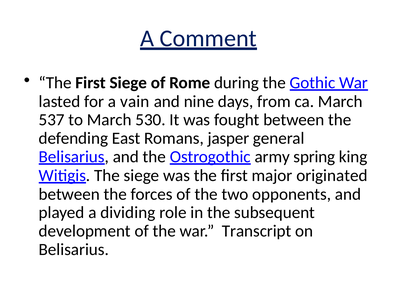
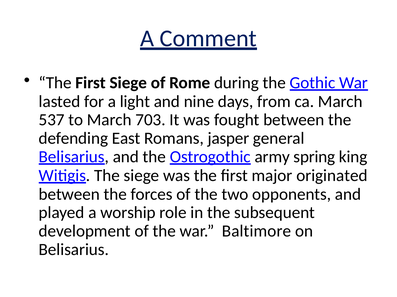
vain: vain -> light (135, 102)
530: 530 -> 703 (151, 120)
dividing: dividing -> worship (128, 213)
Transcript: Transcript -> Baltimore (257, 232)
